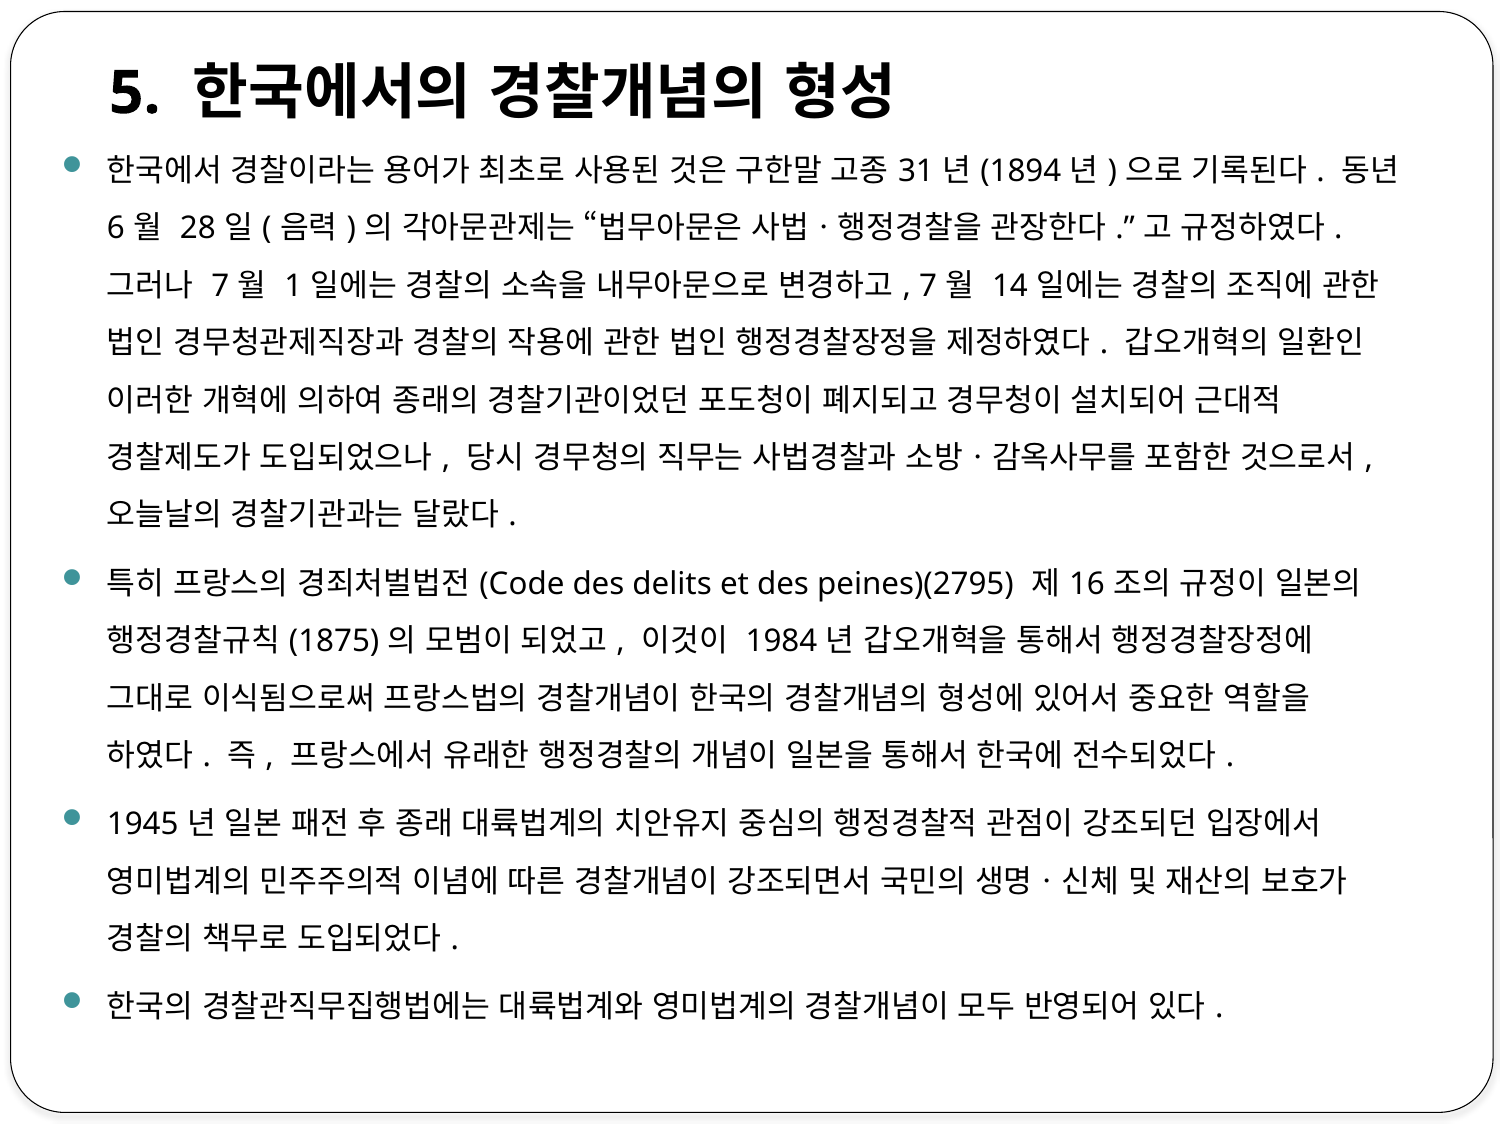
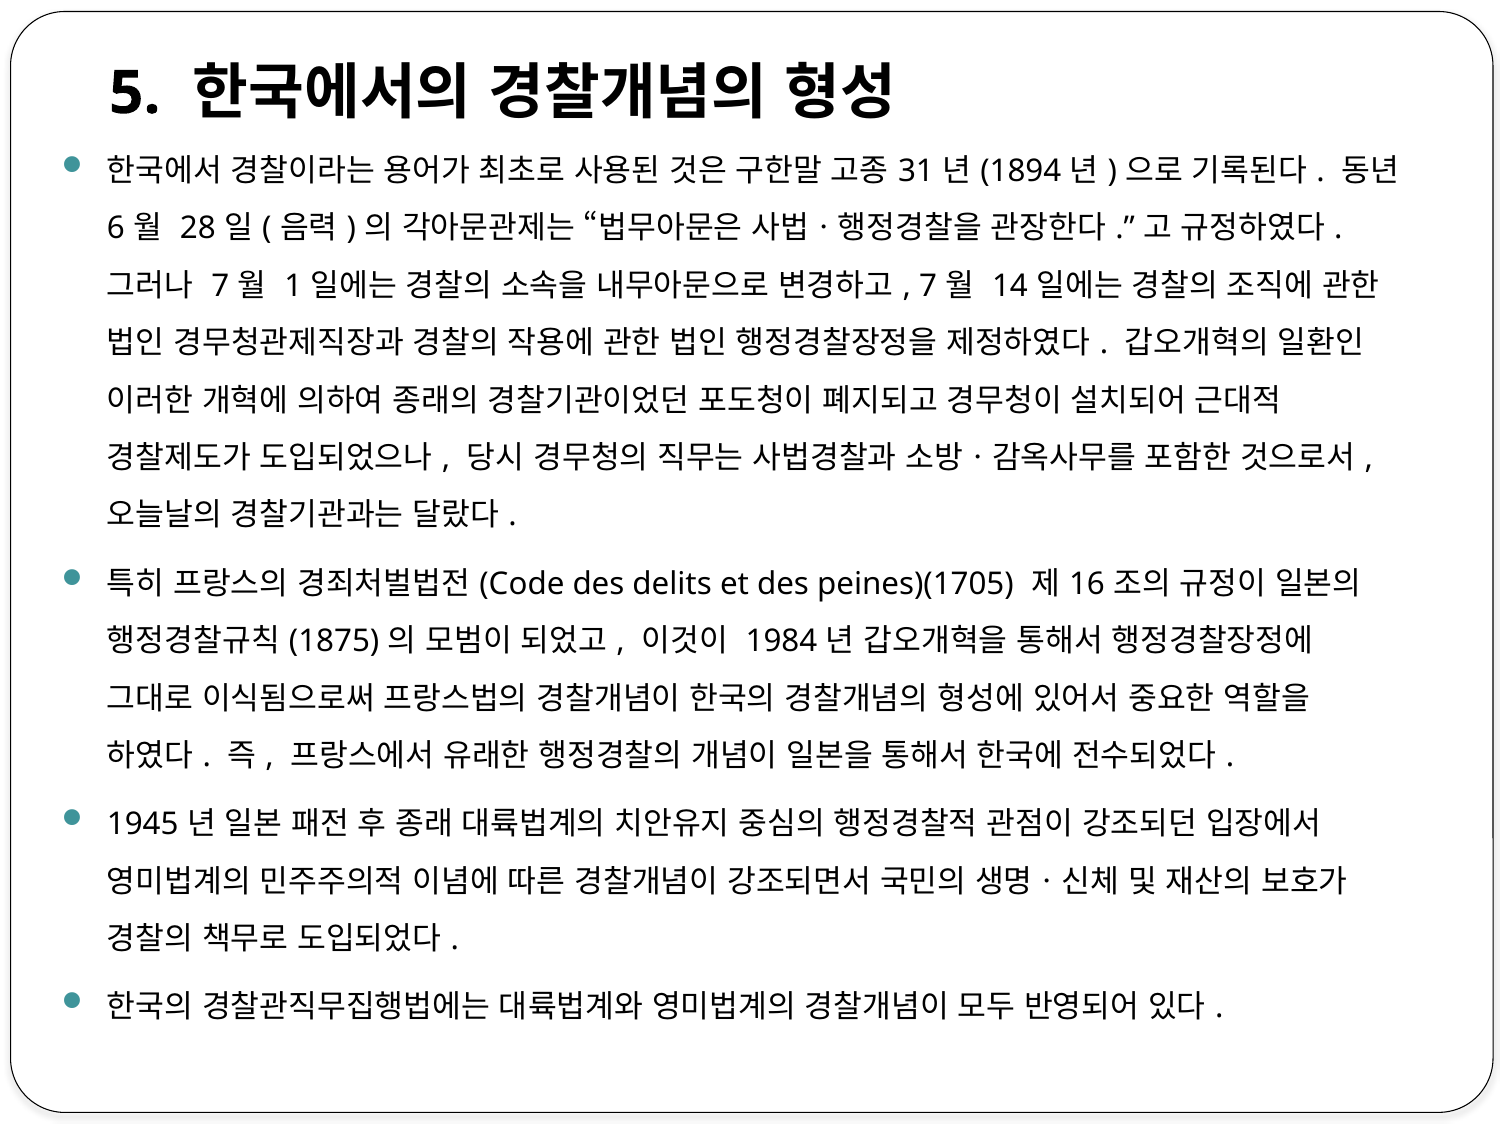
peines)(2795: peines)(2795 -> peines)(1705 (915, 584)
